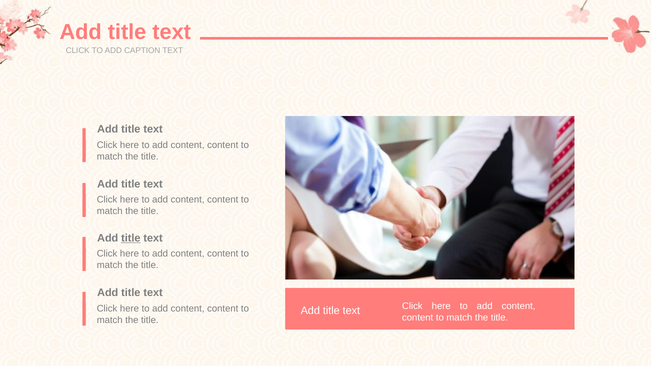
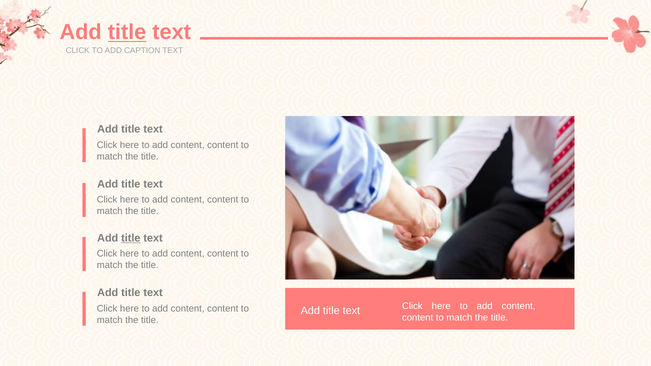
title underline: none -> present (127, 32)
